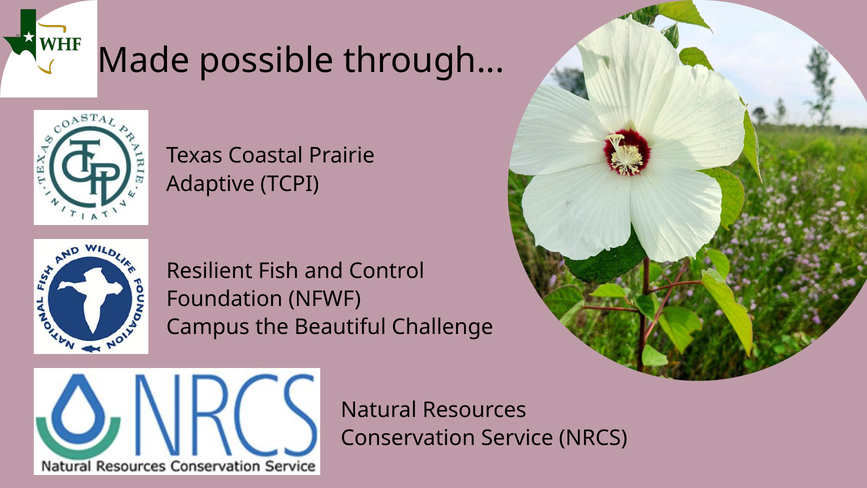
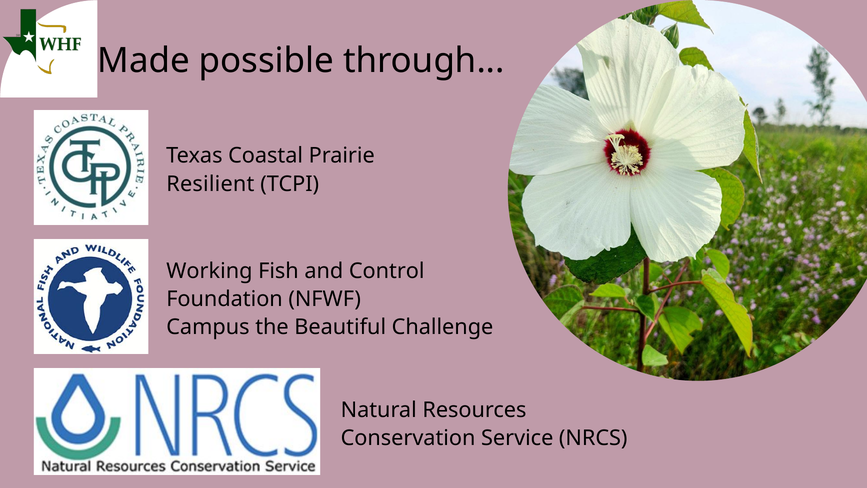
Adaptive: Adaptive -> Resilient (210, 184)
Resilient: Resilient -> Working (209, 271)
